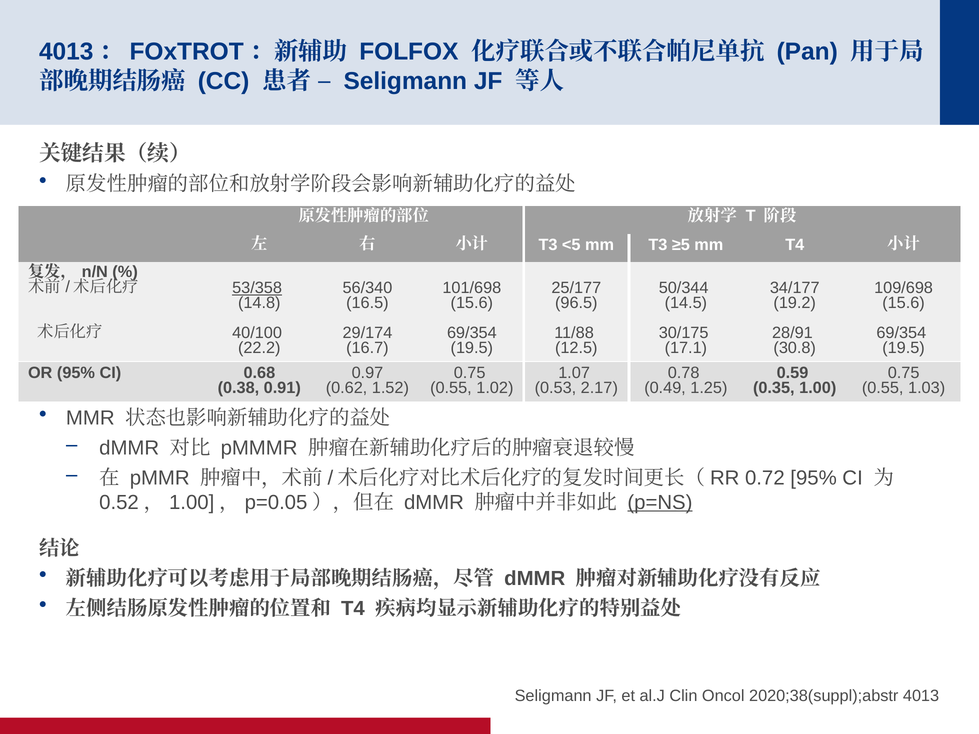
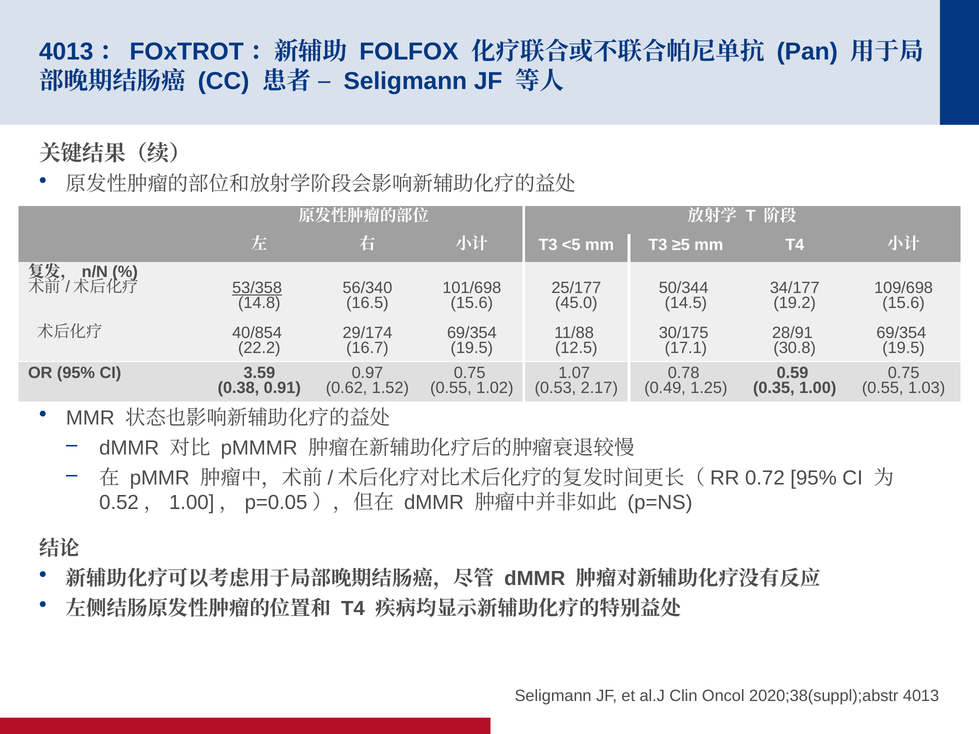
96.5: 96.5 -> 45.0 (576, 303)
40/100: 40/100 -> 40/854 (257, 333)
0.68: 0.68 -> 3.59 (259, 373)
p=NS underline: present -> none (660, 503)
